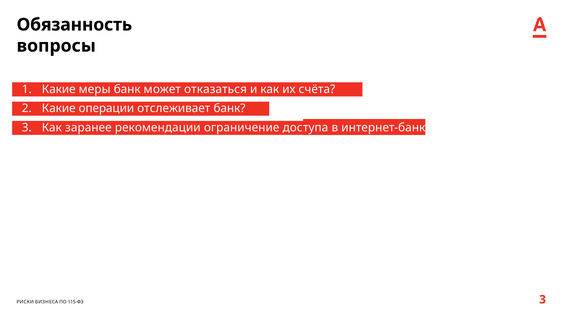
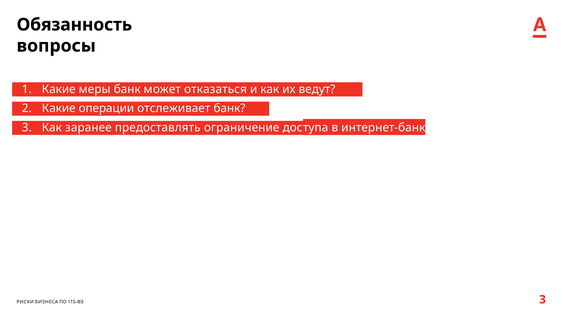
счёта: счёта -> ведут (317, 89)
рекомендации: рекомендации -> предоставлять (158, 127)
